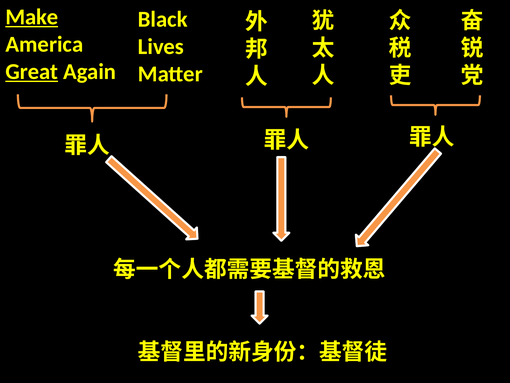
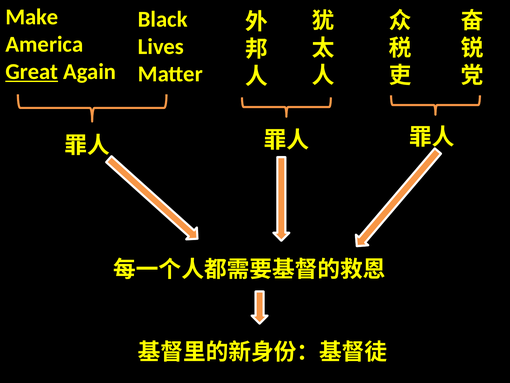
Make underline: present -> none (32, 17)
